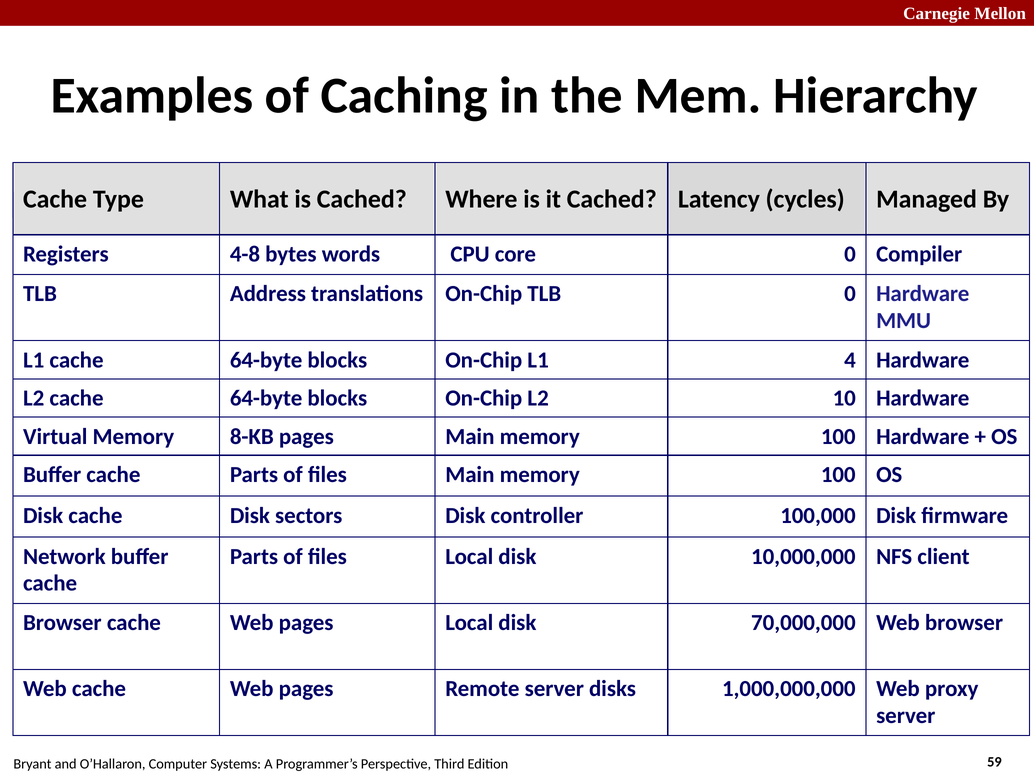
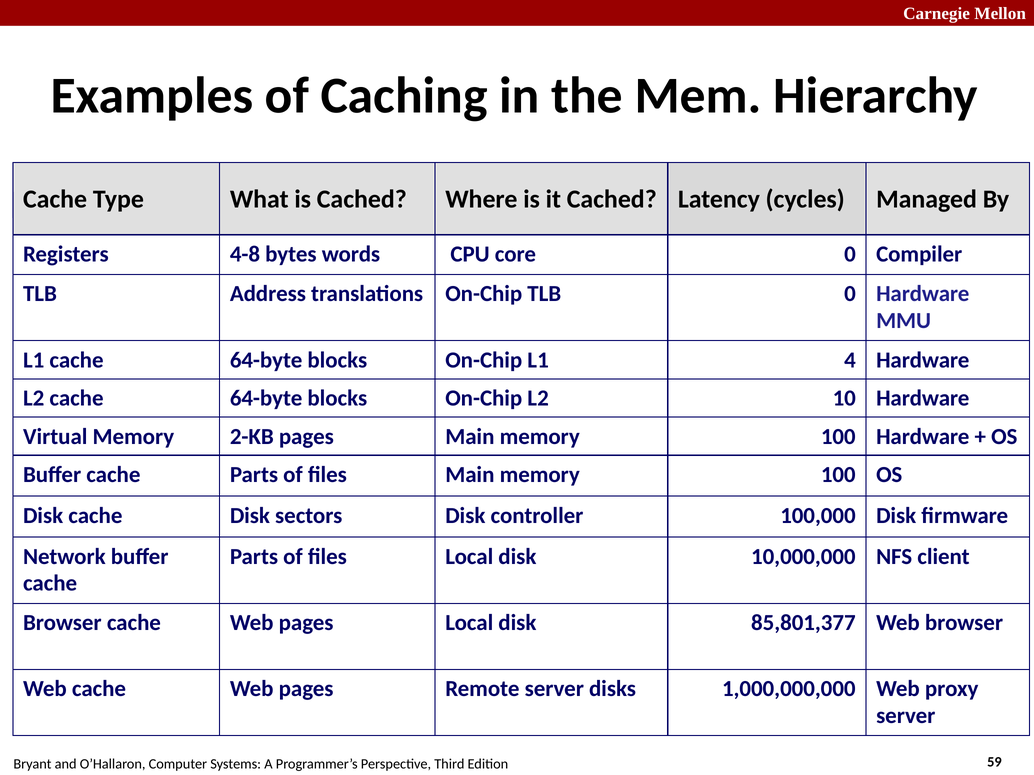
8-KB: 8-KB -> 2-KB (252, 437)
70,000,000: 70,000,000 -> 85,801,377 (803, 623)
